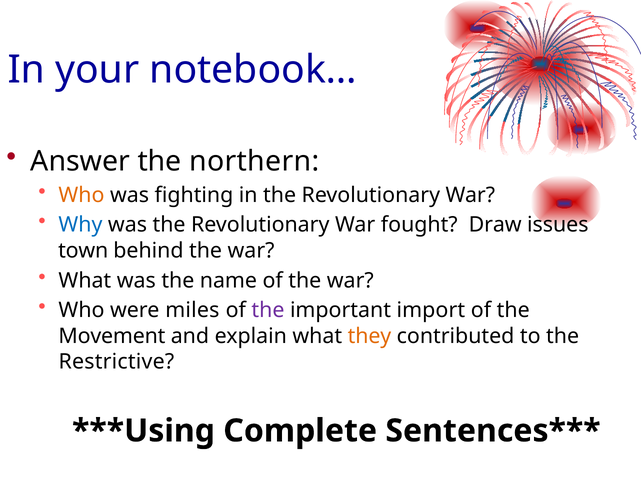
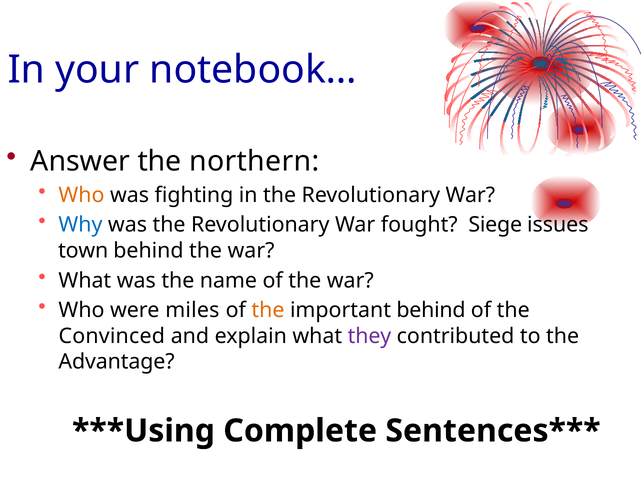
Draw: Draw -> Siege (495, 225)
the colour: purple -> orange (268, 310)
important import: import -> behind (431, 310)
Movement: Movement -> Convinced (112, 336)
they colour: orange -> purple (369, 336)
Restrictive: Restrictive -> Advantage (117, 361)
